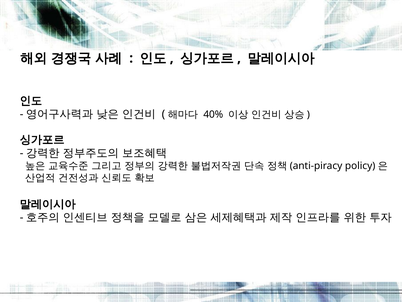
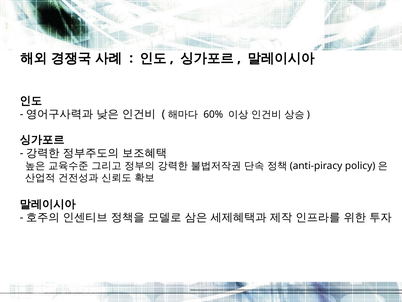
40%: 40% -> 60% (213, 114)
